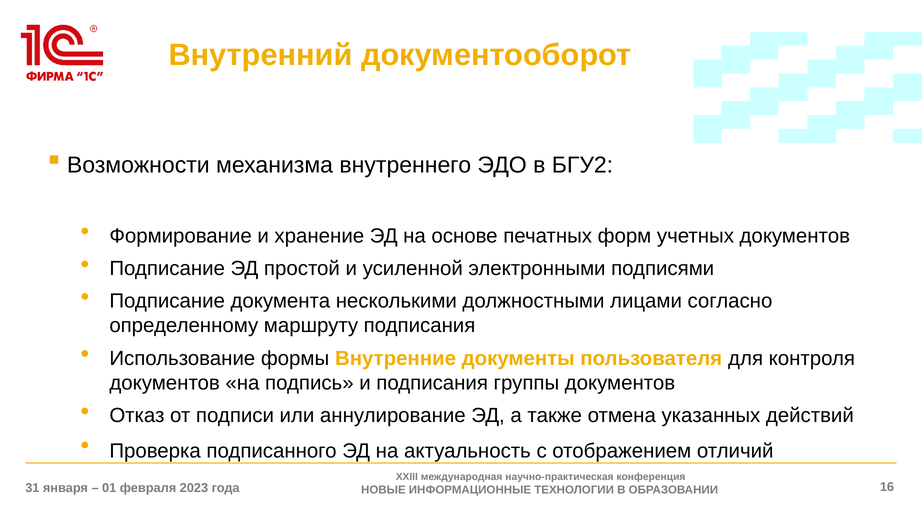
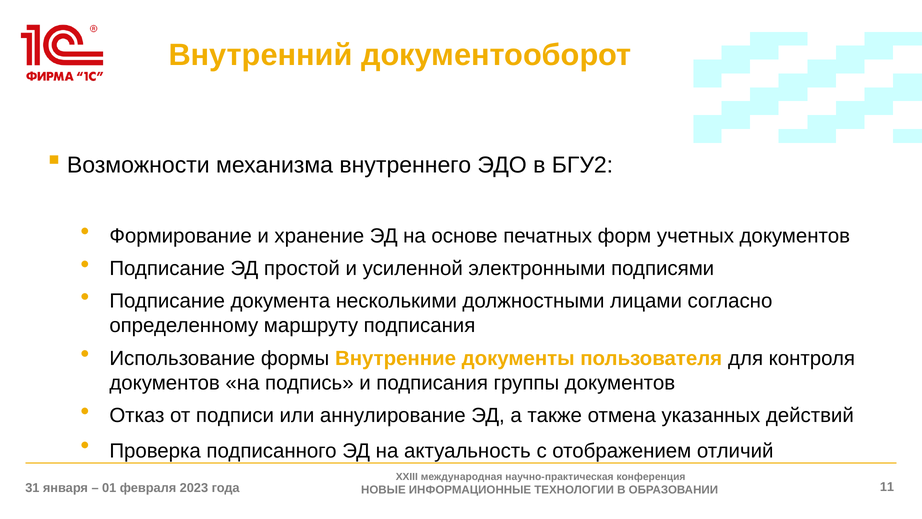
16: 16 -> 11 (887, 487)
